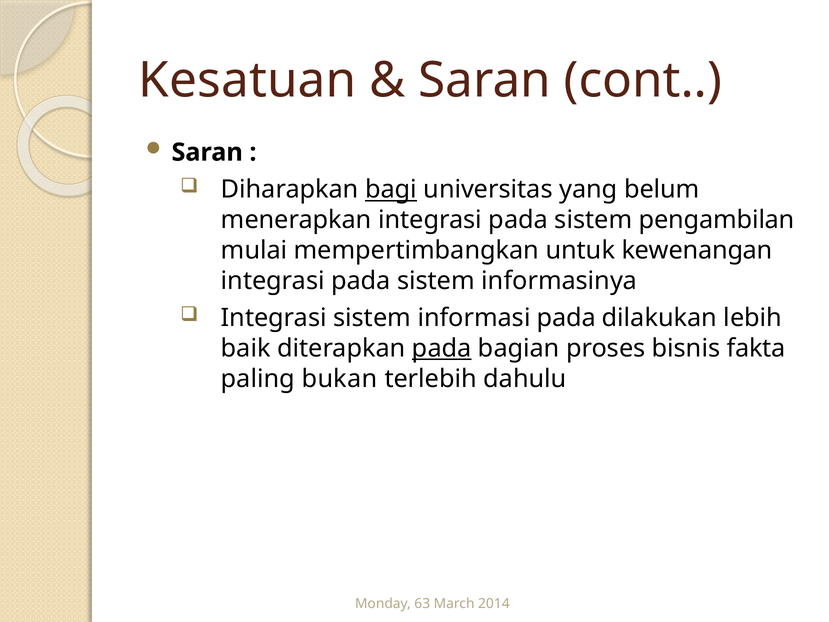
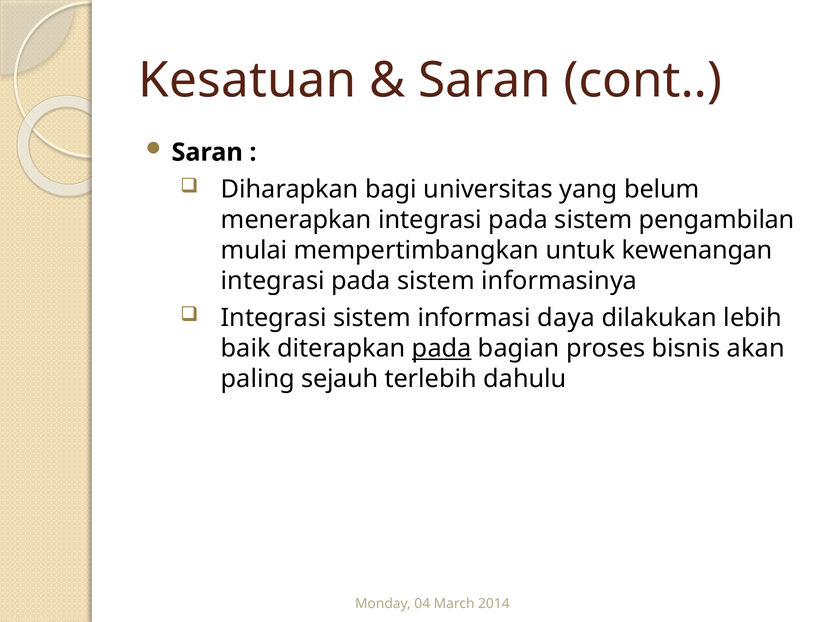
bagi underline: present -> none (391, 190)
informasi pada: pada -> daya (566, 318)
fakta: fakta -> akan (756, 348)
bukan: bukan -> sejauh (340, 379)
63: 63 -> 04 (422, 603)
